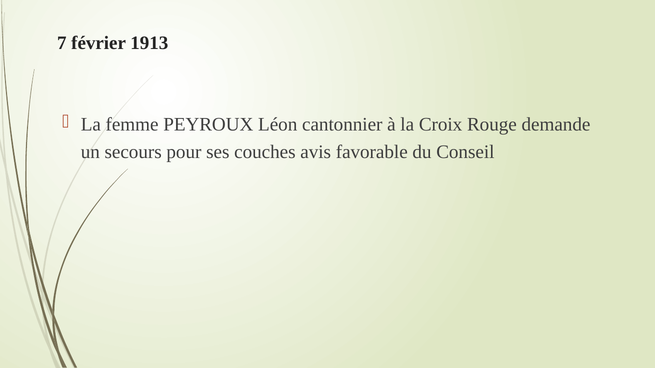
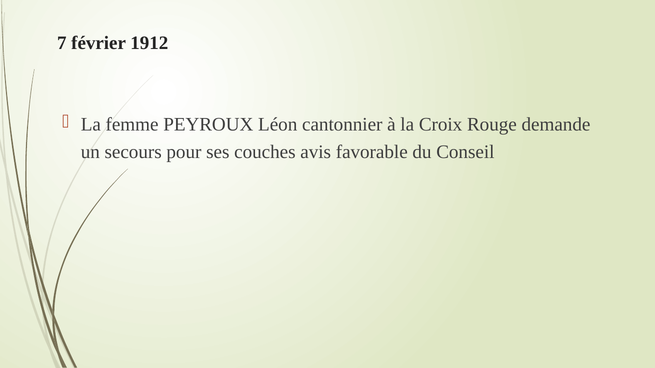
1913: 1913 -> 1912 (149, 43)
